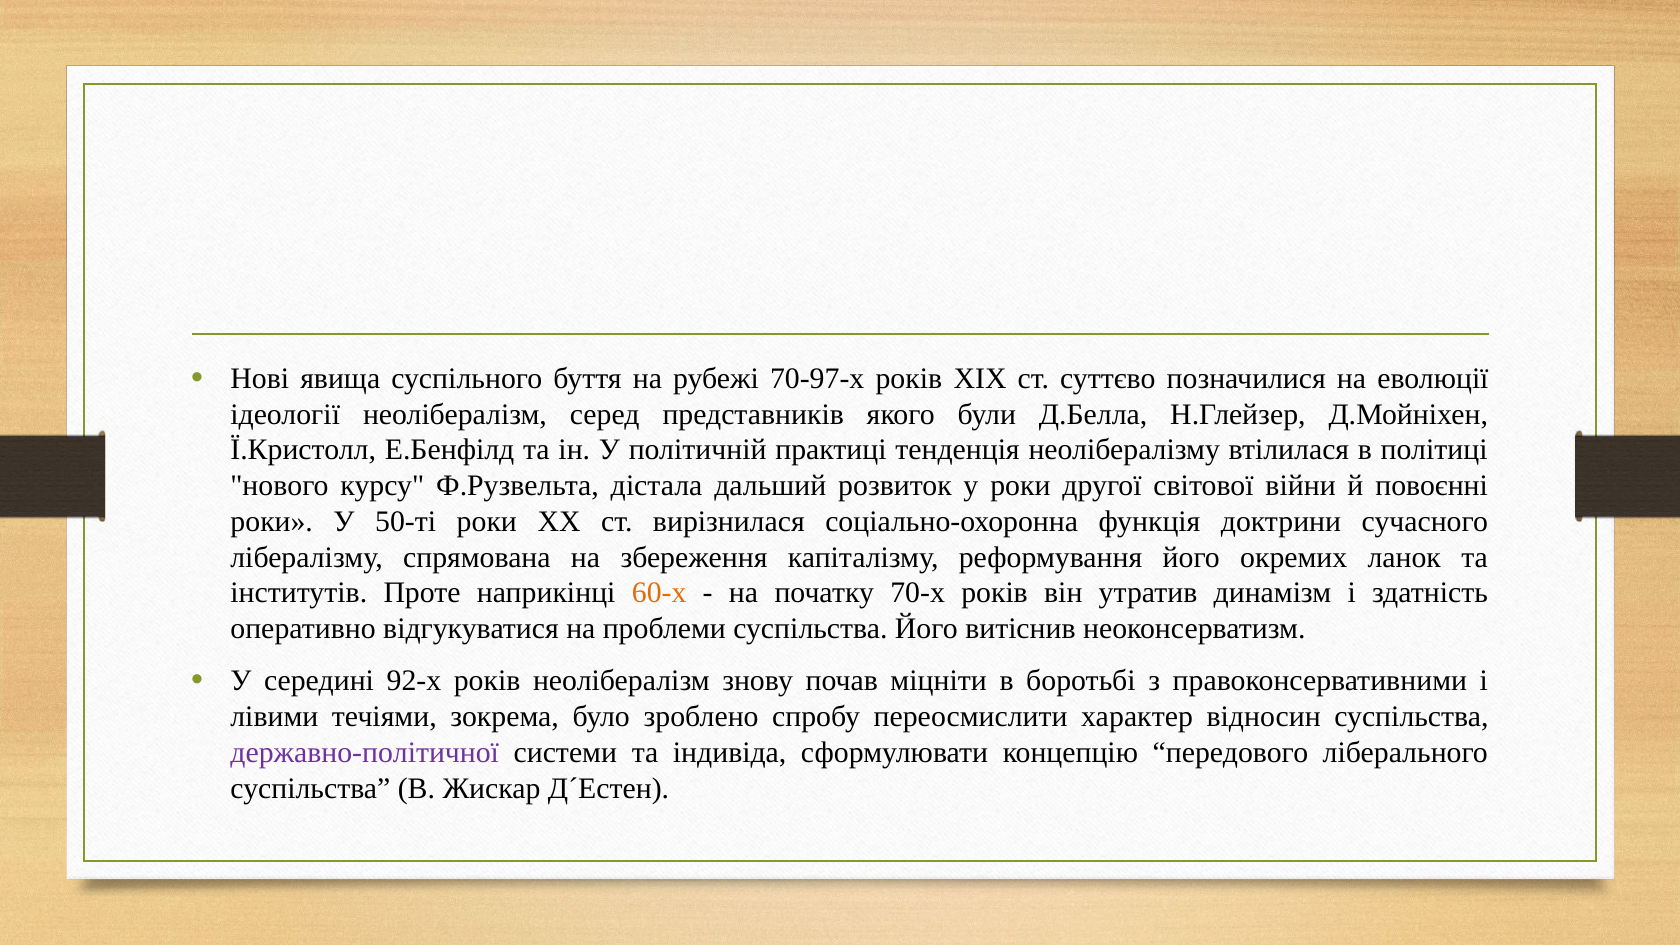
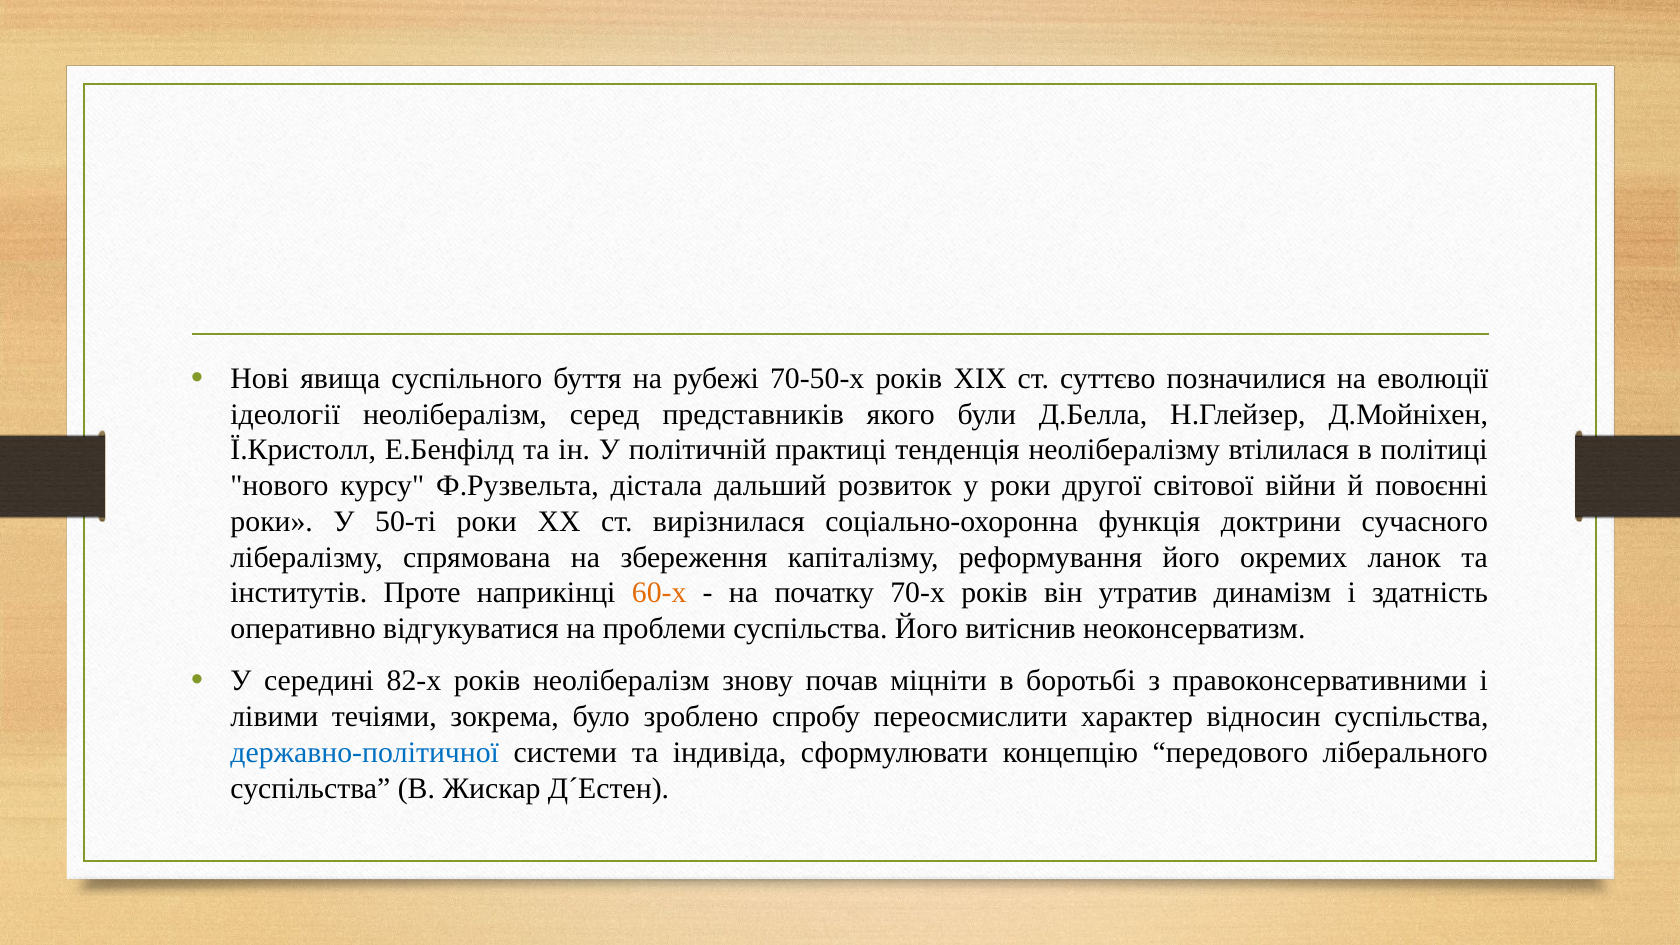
70-97-х: 70-97-х -> 70-50-х (817, 379)
92-х: 92-х -> 82-х (414, 681)
державно-політичної colour: purple -> blue (365, 753)
